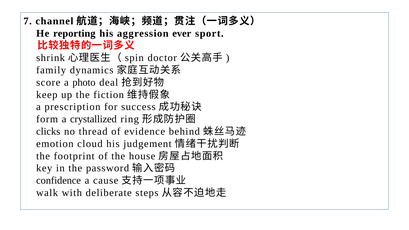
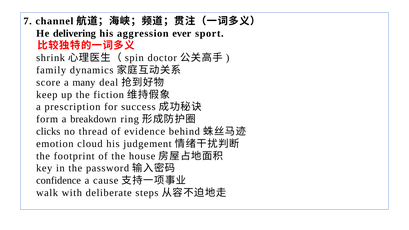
reporting: reporting -> delivering (74, 33)
photo: photo -> many (84, 82)
crystallized: crystallized -> breakdown (93, 119)
